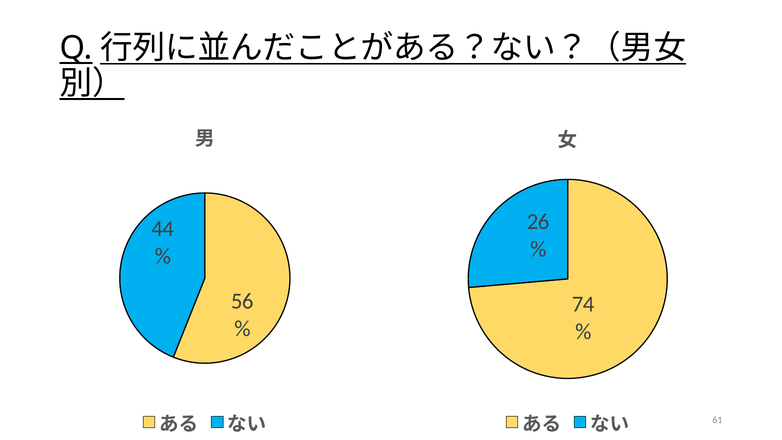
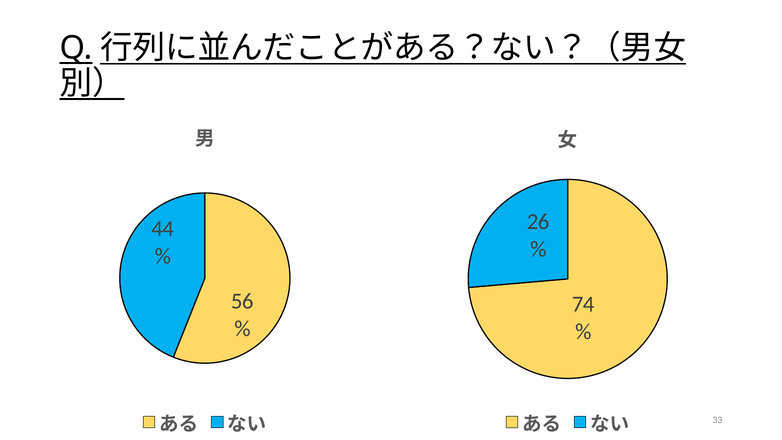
61: 61 -> 33 (717, 420)
